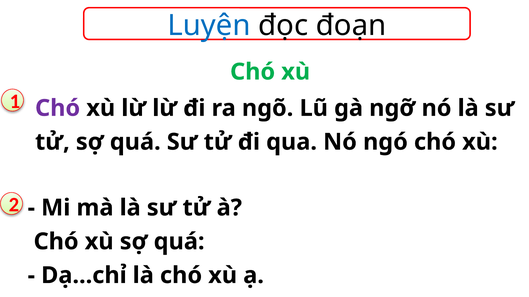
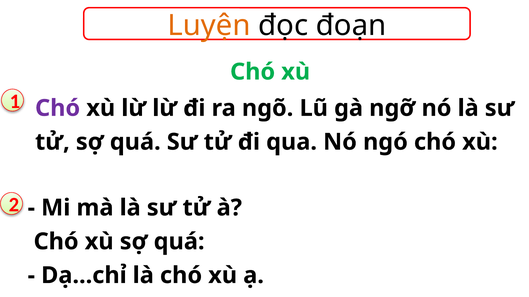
Luyện colour: blue -> orange (209, 26)
